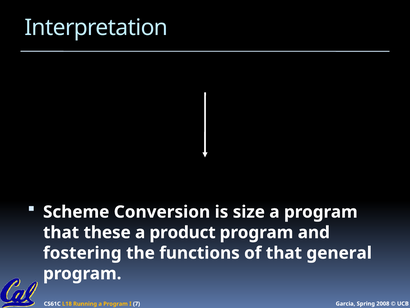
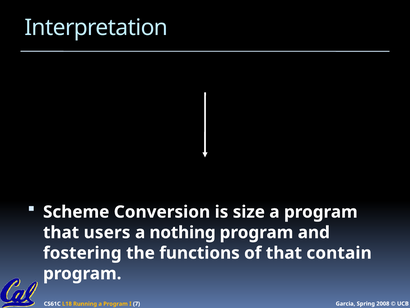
these: these -> users (107, 232)
product: product -> nothing (183, 232)
general: general -> contain (339, 253)
